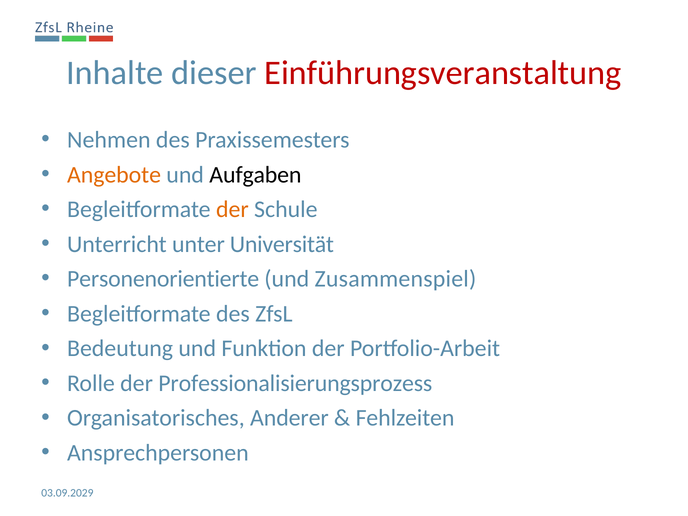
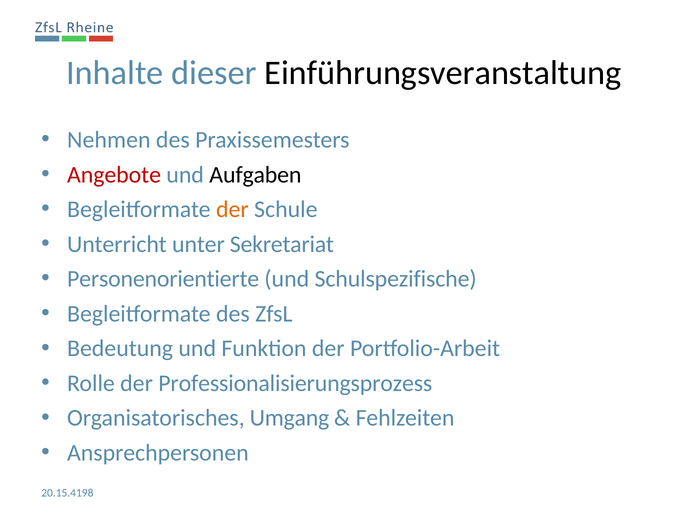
Einführungsveranstaltung colour: red -> black (443, 73)
Angebote colour: orange -> red (114, 175)
Universität: Universität -> Sekretariat (282, 244)
Zusammenspiel: Zusammenspiel -> Schulspezifische (396, 279)
Anderer: Anderer -> Umgang (290, 418)
03.09.2029: 03.09.2029 -> 20.15.4198 (67, 493)
